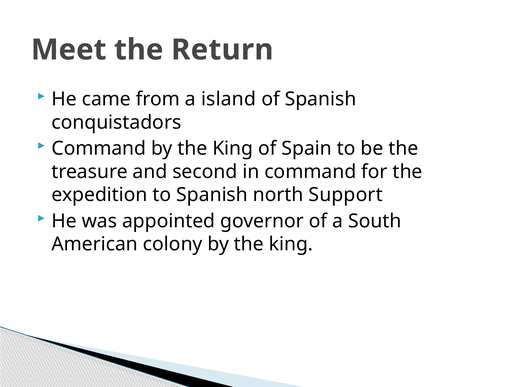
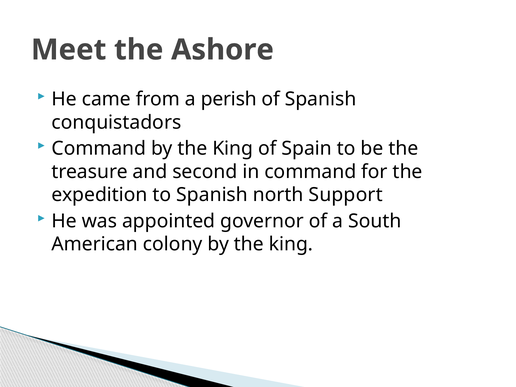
Return: Return -> Ashore (223, 50)
island: island -> perish (229, 99)
